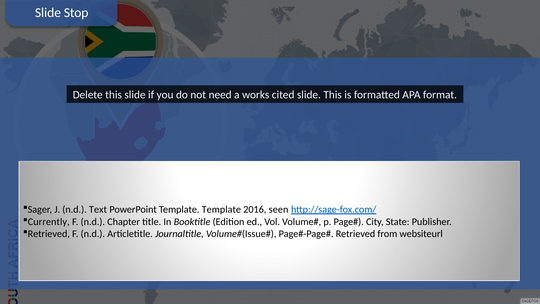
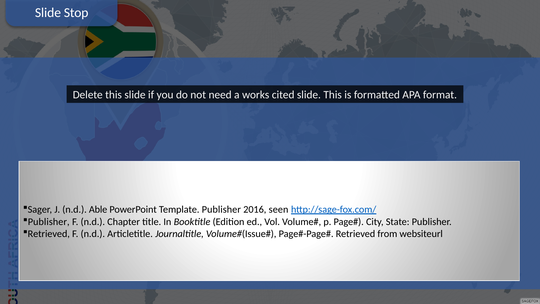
Text: Text -> Able (98, 209)
Template Template: Template -> Publisher (221, 209)
Currently: Currently -> Publisher (49, 222)
